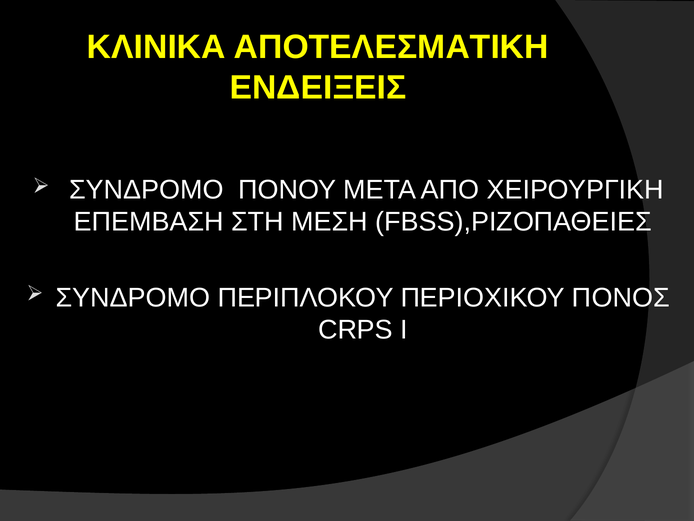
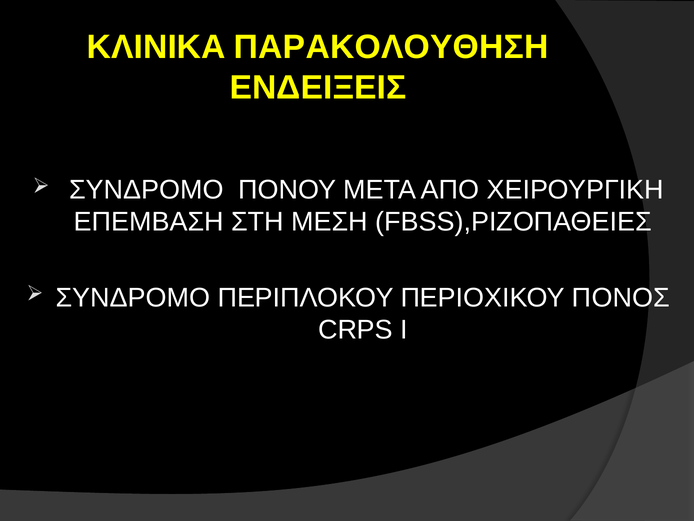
ΑΠΟΤΕΛΕΣΜΑΤΙΚΗ: ΑΠΟΤΕΛΕΣΜΑΤΙΚΗ -> ΠΑΡΑΚΟΛΟΥΘΗΣΗ (391, 47)
